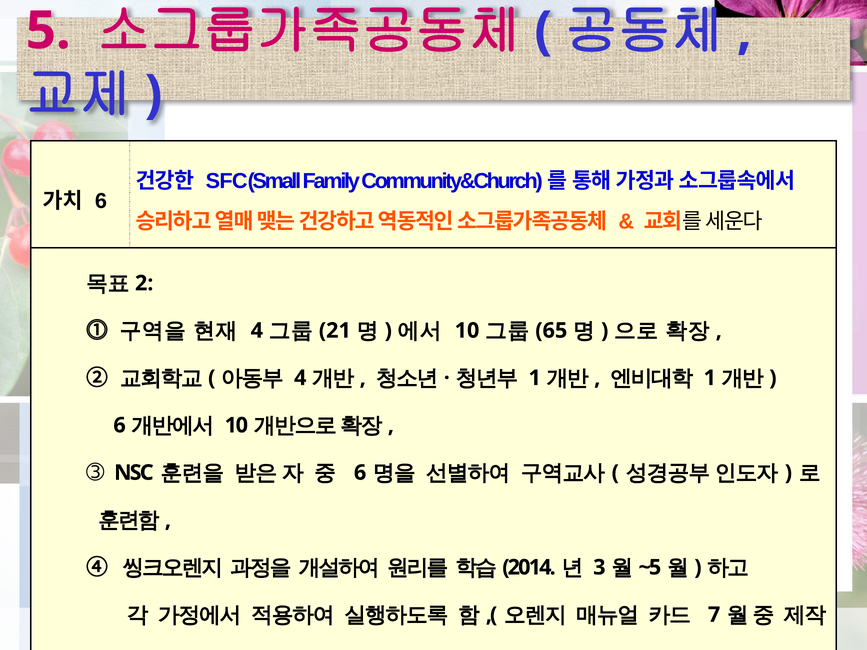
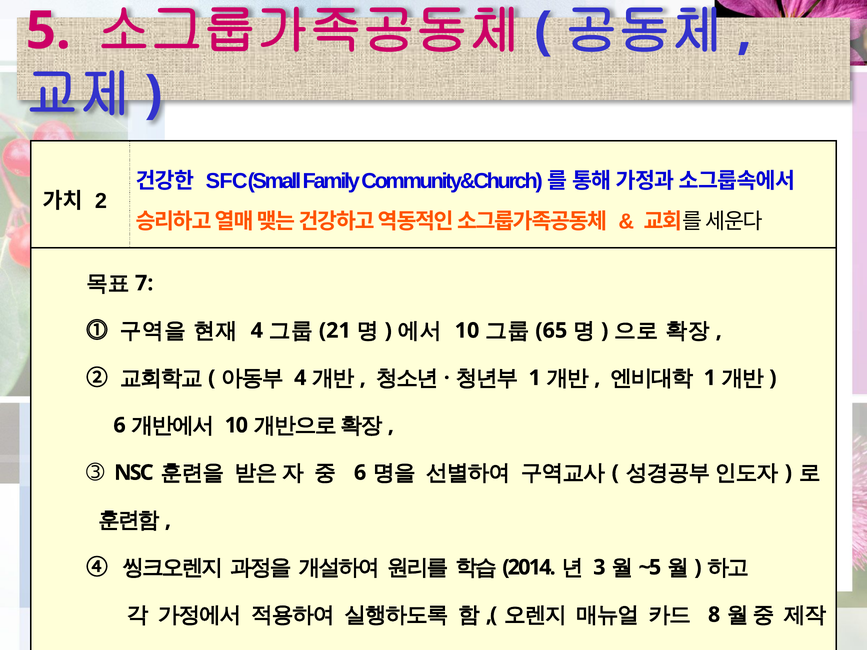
6: 6 -> 2 (101, 201)
2: 2 -> 7 (144, 283)
7: 7 -> 8 (714, 615)
